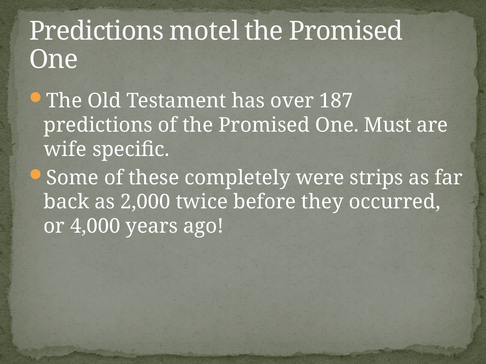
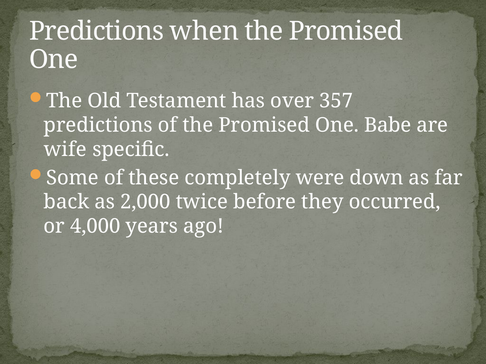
motel: motel -> when (204, 31)
187: 187 -> 357 (336, 101)
Must: Must -> Babe (388, 125)
strips: strips -> down (377, 178)
